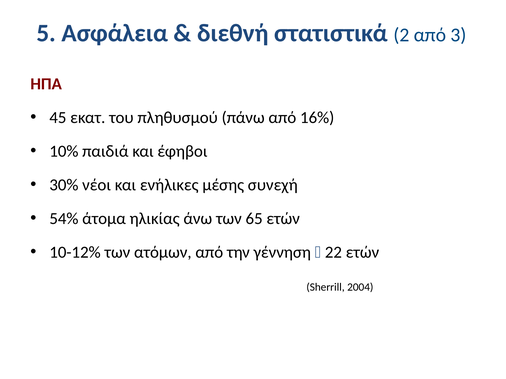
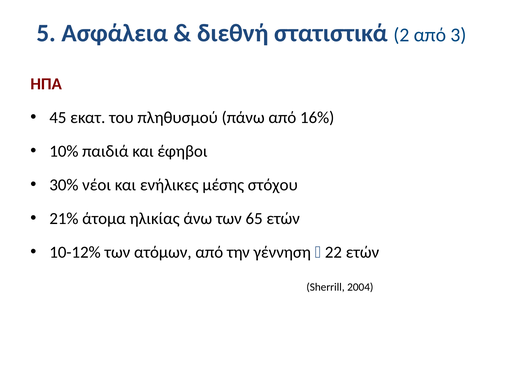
συνεχή: συνεχή -> στόχου (273, 185)
54%: 54% -> 21% (64, 219)
